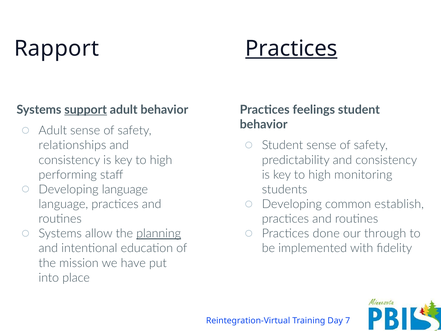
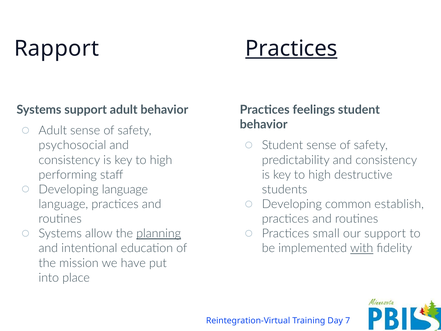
support underline: present -> none (86, 110)
relationships: relationships -> psychosocial (72, 145)
monitoring: monitoring -> destructive (363, 175)
done: done -> small (326, 233)
our through: through -> support (385, 233)
with underline: none -> present (362, 248)
